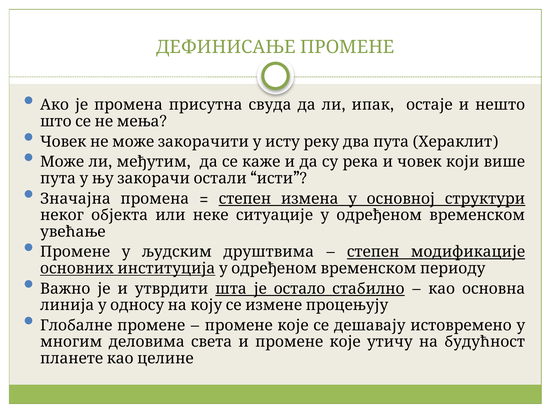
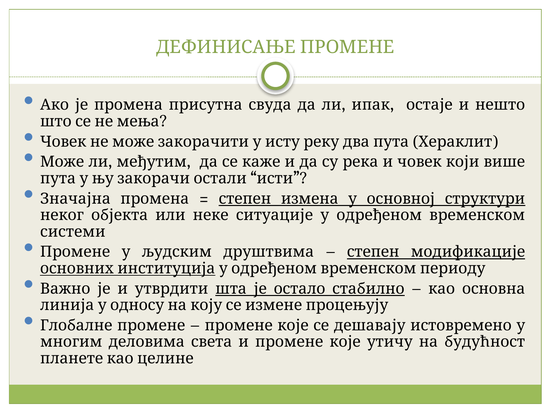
увећање: увећање -> системи (73, 232)
